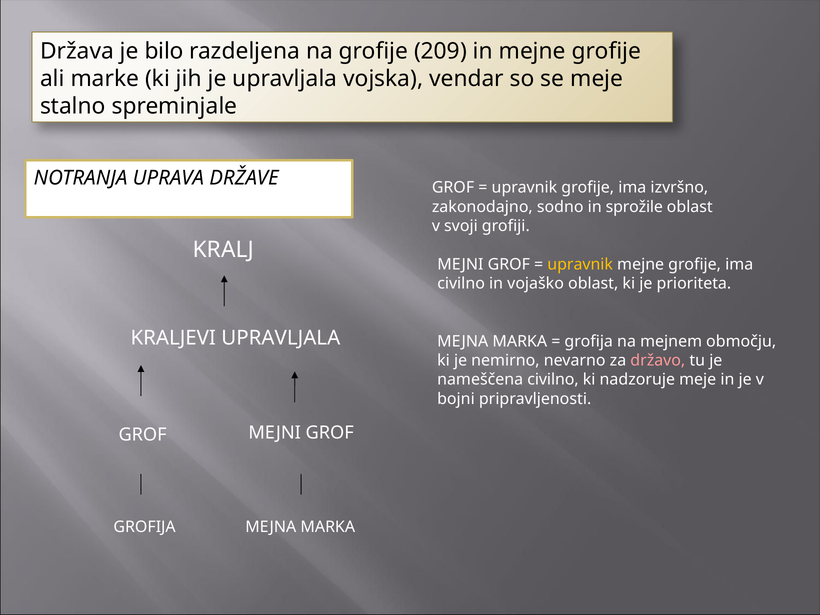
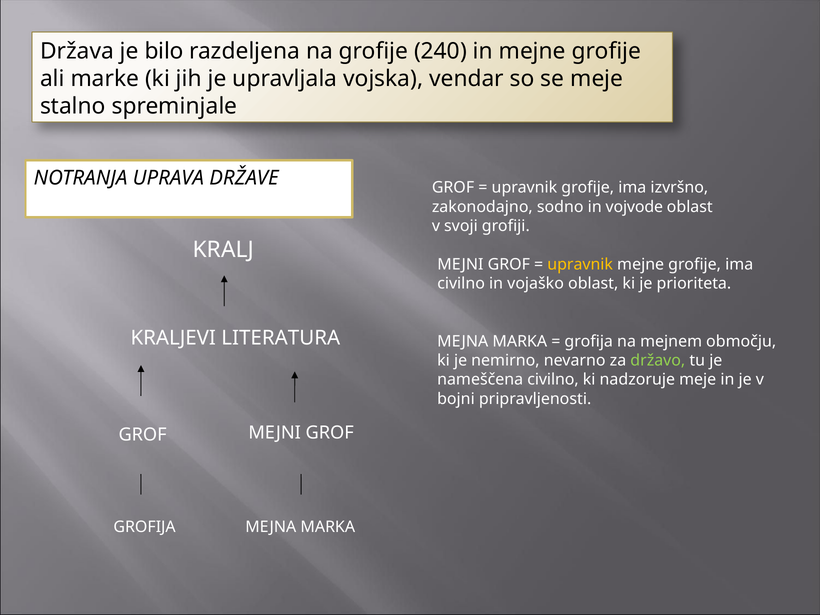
209: 209 -> 240 (440, 51)
sprožile: sprožile -> vojvode (634, 207)
KRALJEVI UPRAVLJALA: UPRAVLJALA -> LITERATURA (281, 338)
državo colour: pink -> light green (658, 361)
